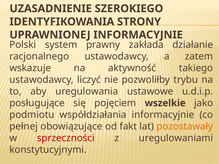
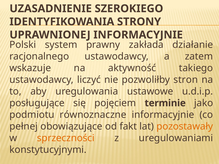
trybu: trybu -> stron (186, 80)
wszelkie: wszelkie -> terminie (165, 103)
współdziałania: współdziałania -> równoznaczne (93, 115)
sprzeczności colour: red -> orange (66, 138)
